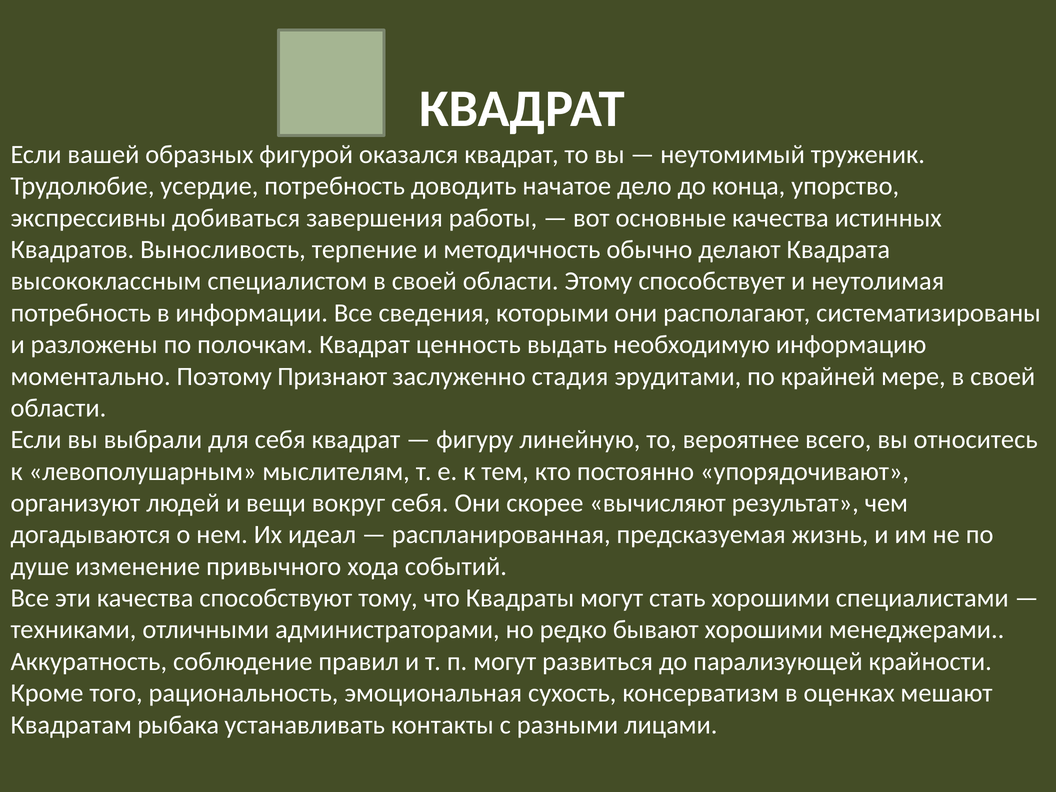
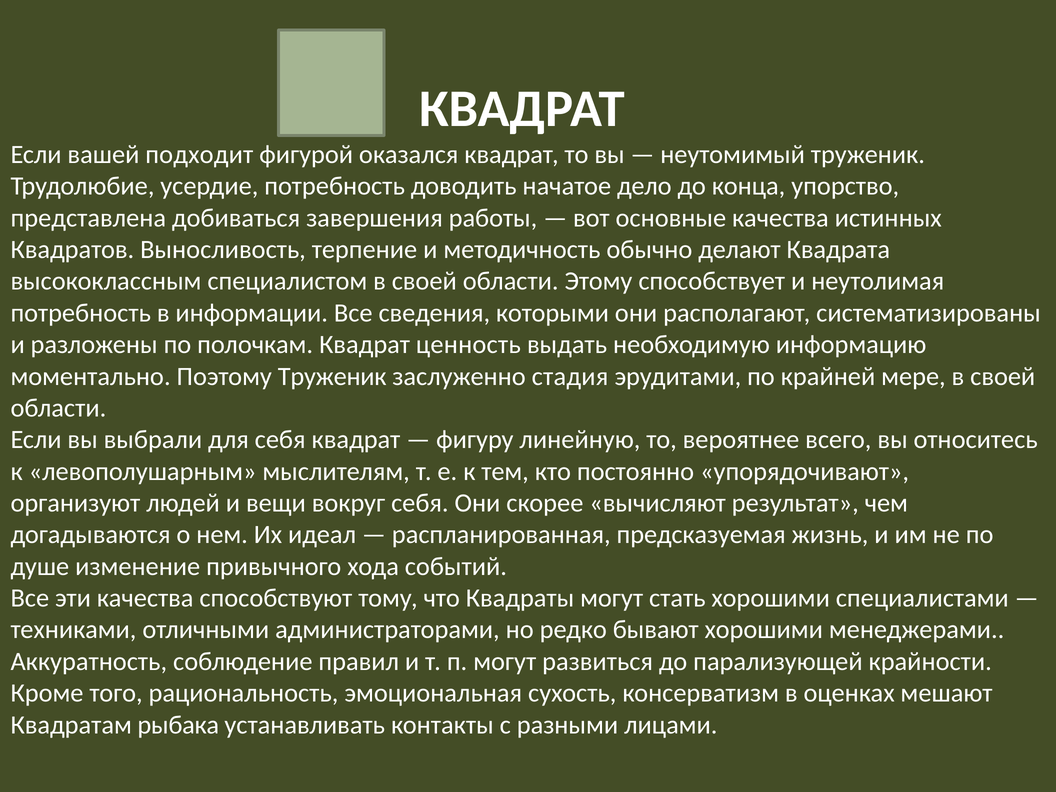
образных: образных -> подходит (199, 155)
экспрессивны: экспрессивны -> представлена (88, 218)
Поэтому Признают: Признают -> Труженик (332, 376)
